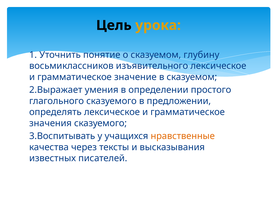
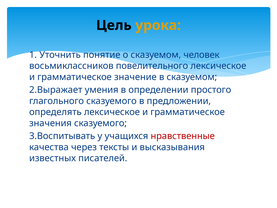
глубину: глубину -> человек (201, 55)
изъявительного: изъявительного -> повелительного (152, 66)
нравственные colour: orange -> red (183, 136)
